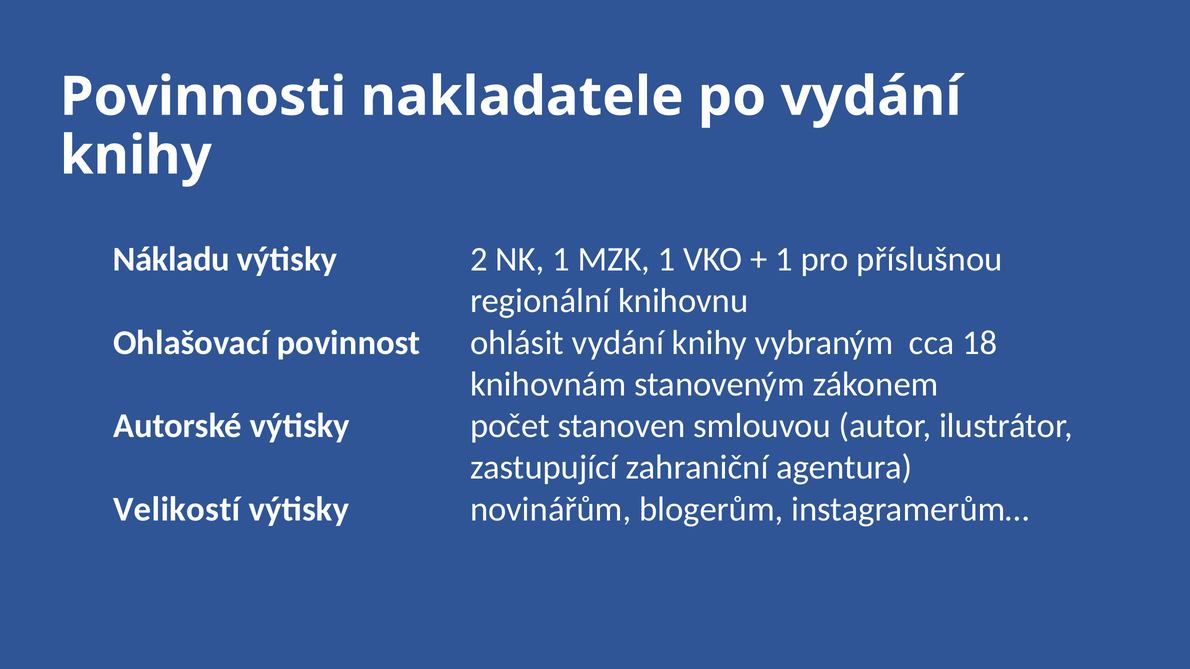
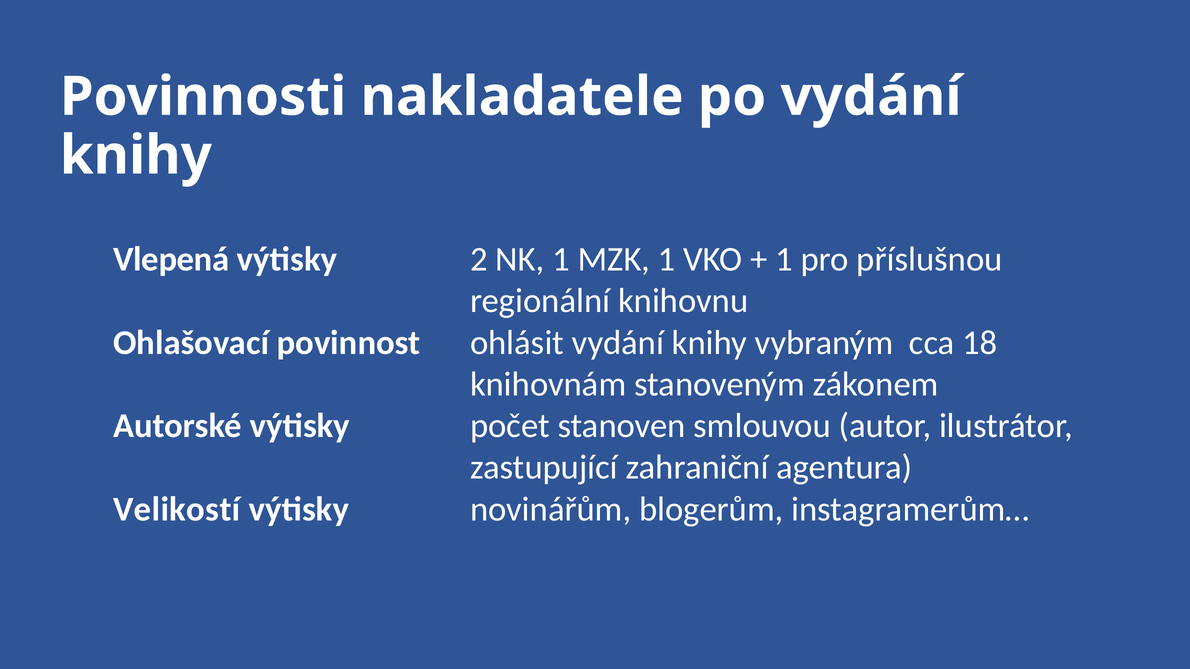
Nákladu: Nákladu -> Vlepená (171, 259)
